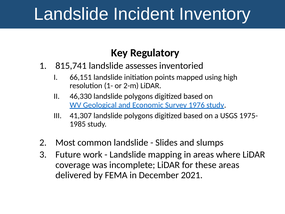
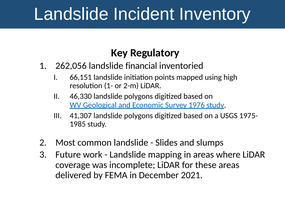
815,741: 815,741 -> 262,056 (71, 66)
assesses: assesses -> financial (141, 66)
